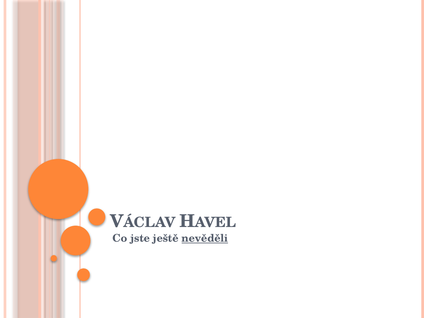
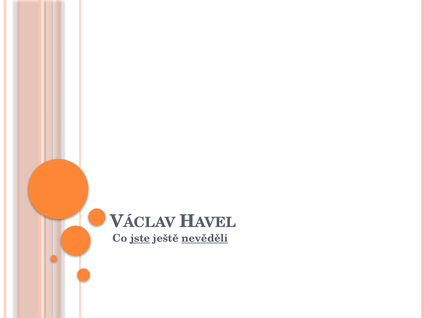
jste underline: none -> present (140, 238)
